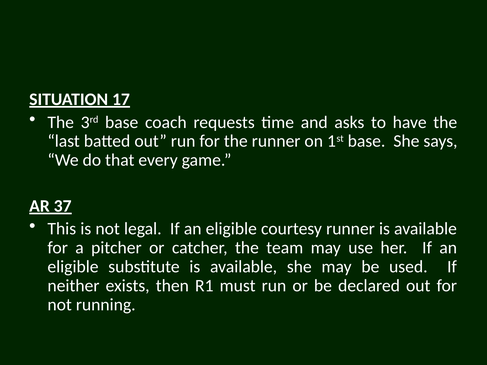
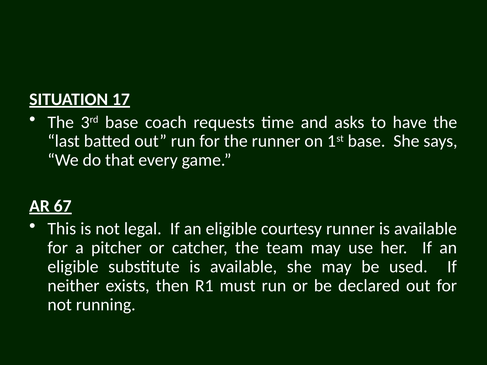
37: 37 -> 67 (63, 206)
